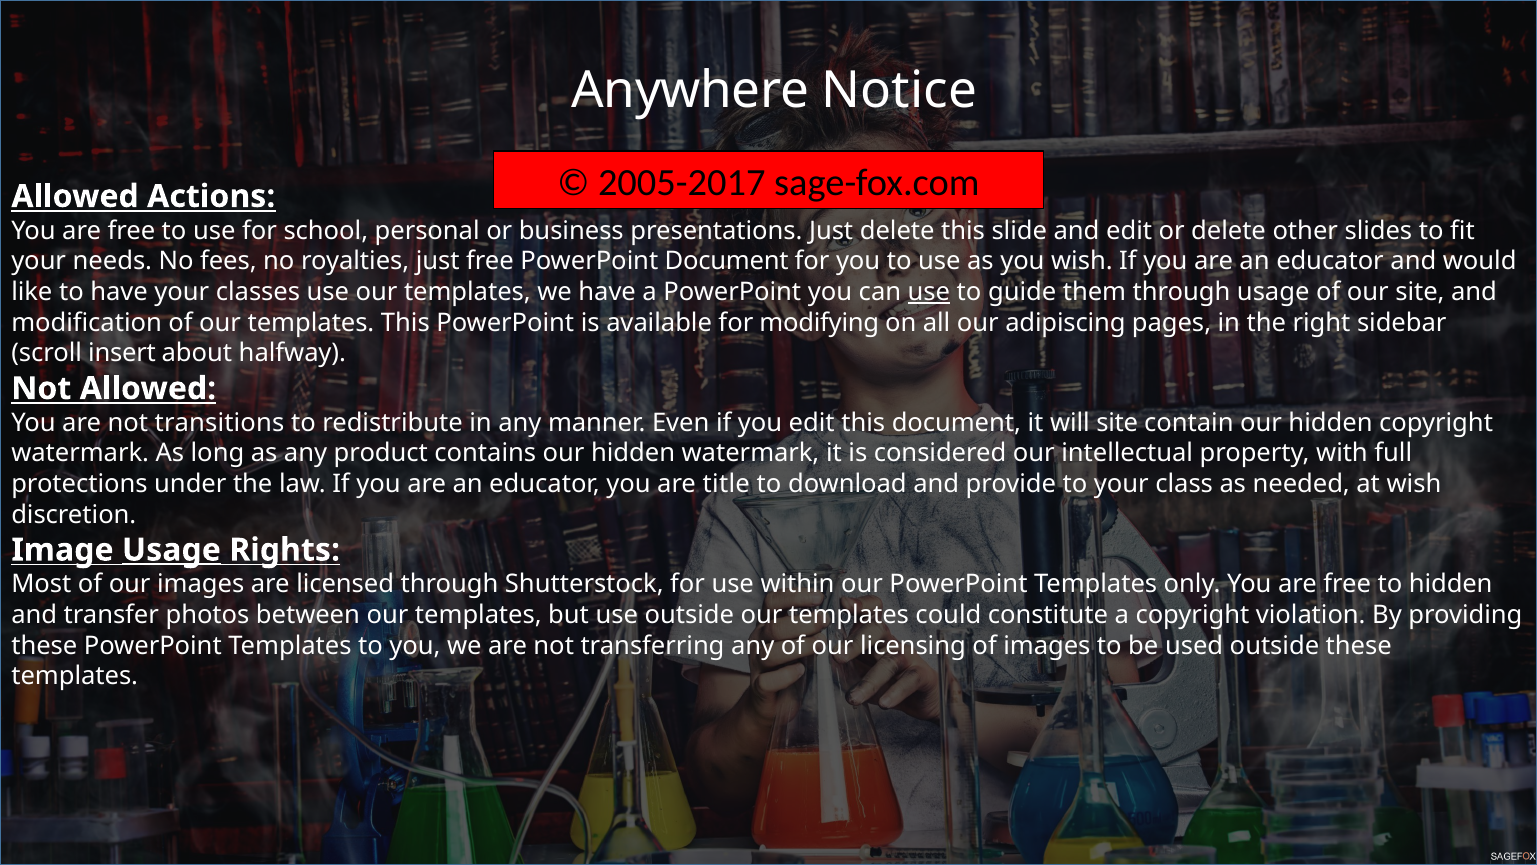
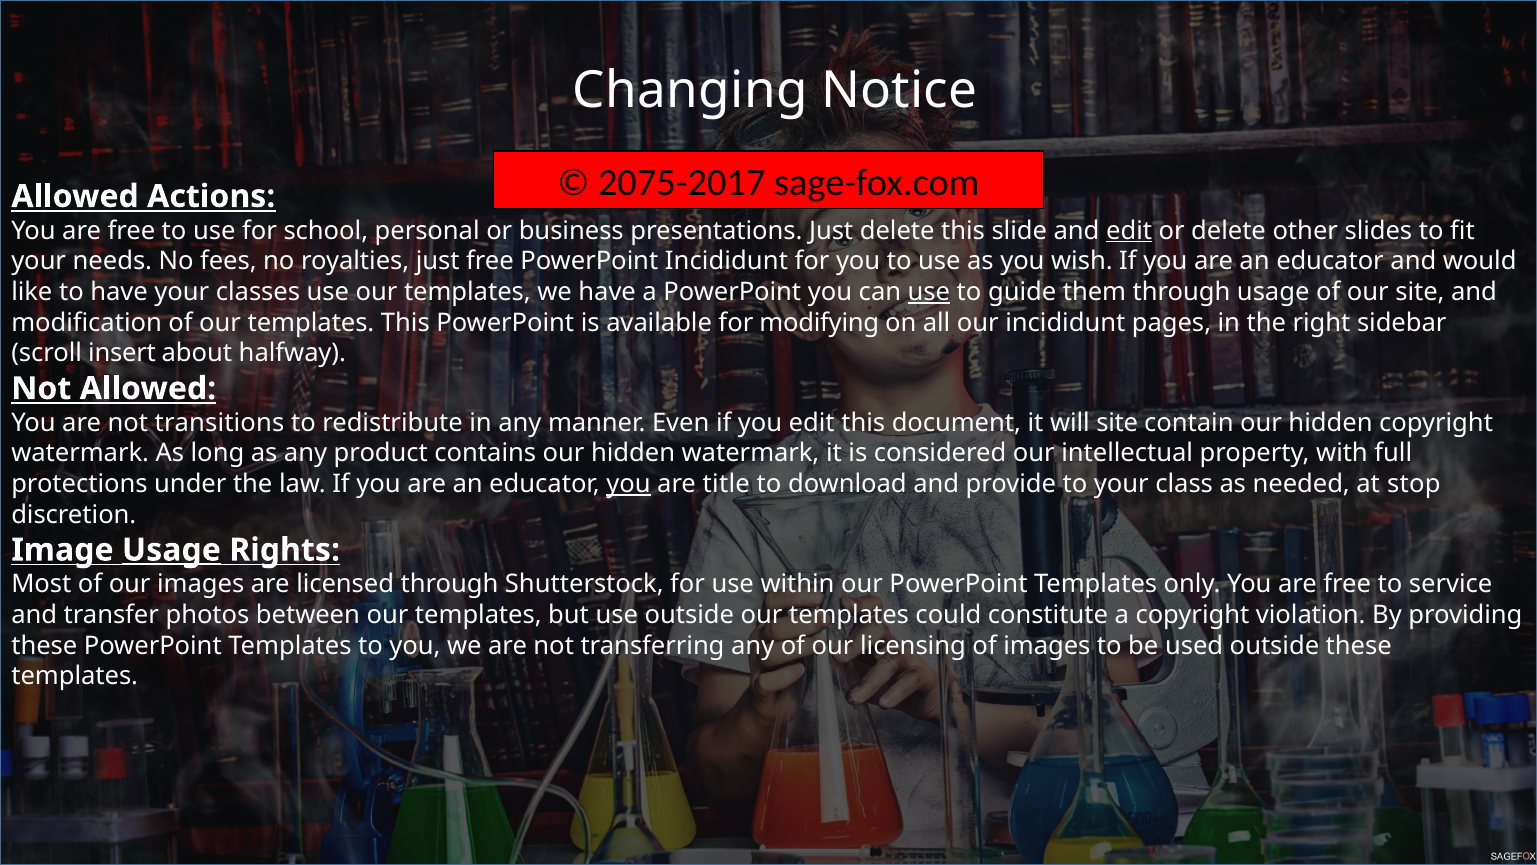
Anywhere: Anywhere -> Changing (690, 91)
2005-2017: 2005-2017 -> 2075-2017 (682, 182)
edit underline: none -> present (1129, 230)
PowerPoint Document: Document -> Incididunt (726, 261)
our adipiscing: adipiscing -> incididunt (1065, 323)
you underline: none -> present (628, 484)
at wish: wish -> stop (1414, 484)
to hidden: hidden -> service (1451, 584)
